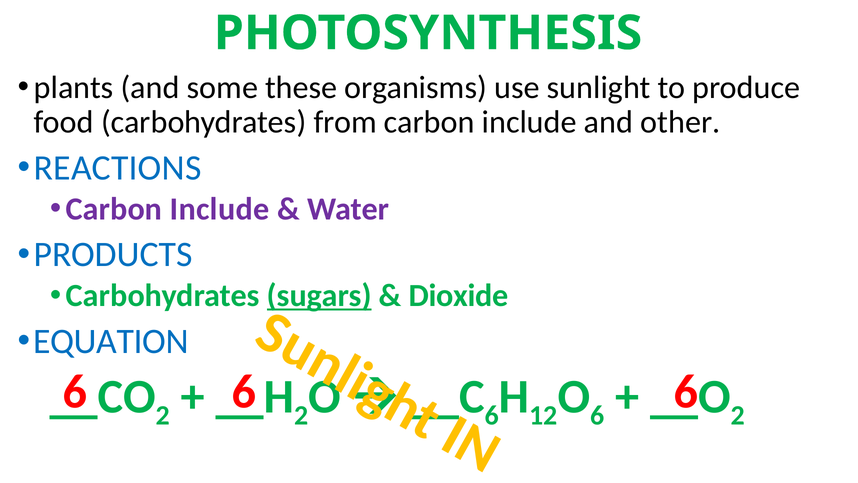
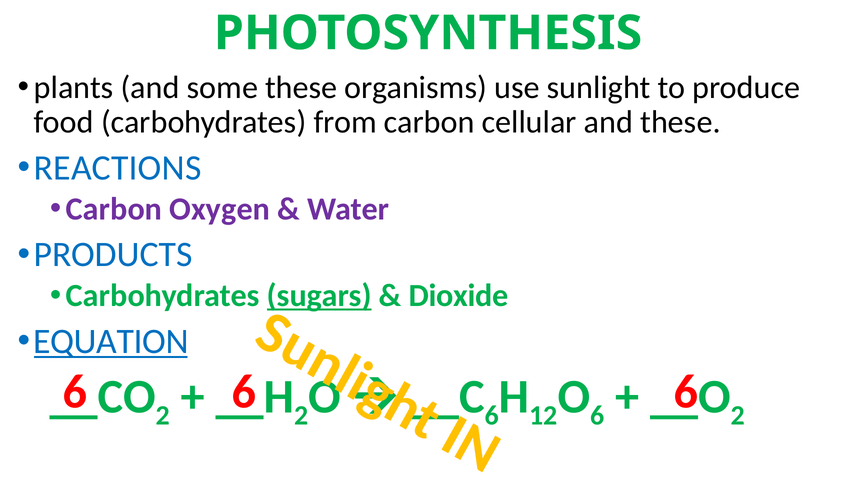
from carbon include: include -> cellular (529, 122)
and other: other -> these (680, 122)
Include: Include -> Oxygen (220, 209)
EQUATION underline: none -> present (111, 341)
